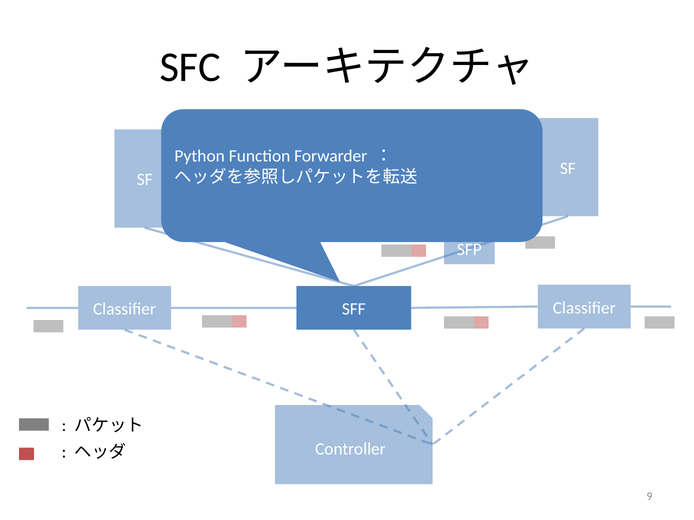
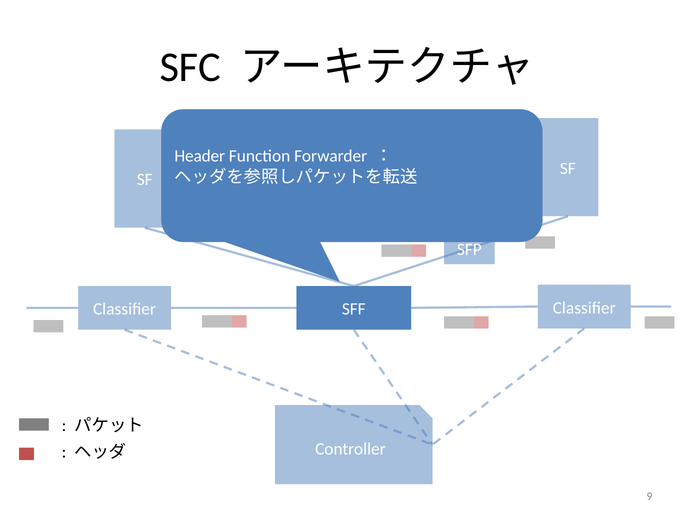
Python: Python -> Header (200, 156)
